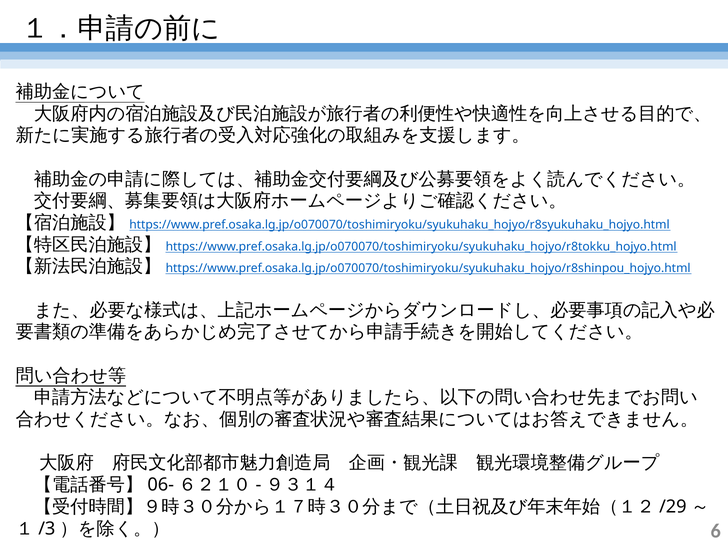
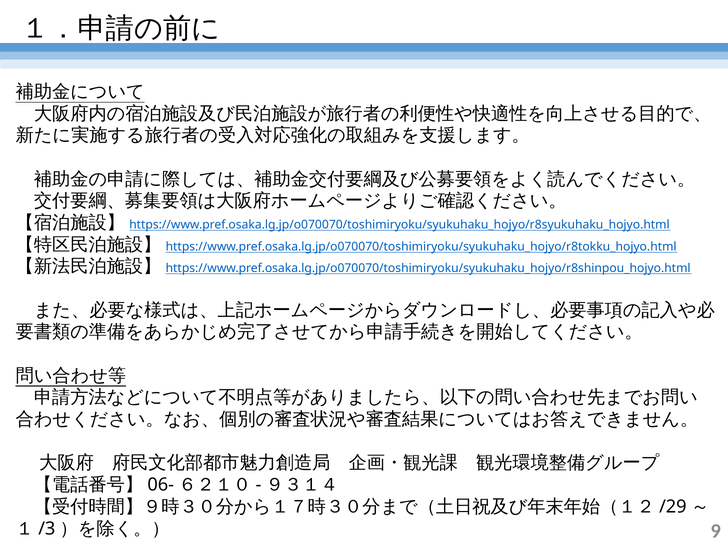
6: 6 -> 9 (716, 531)
